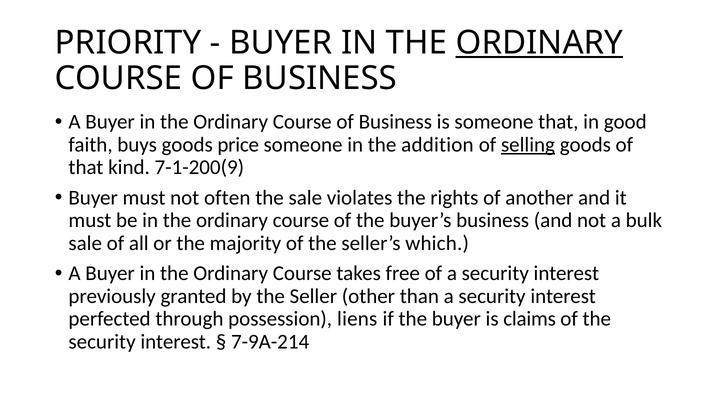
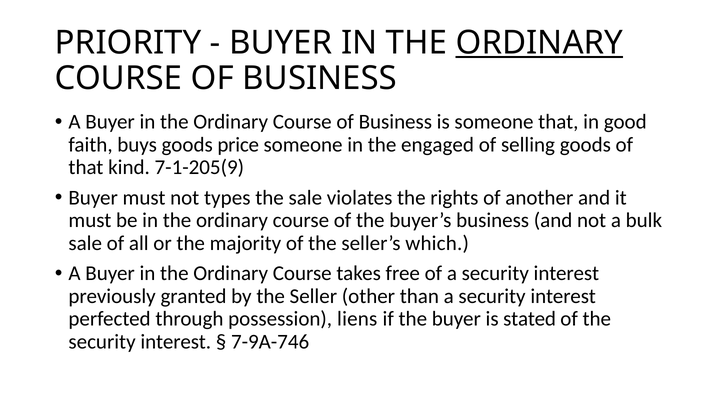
addition: addition -> engaged (438, 145)
selling underline: present -> none (528, 145)
7-1-200(9: 7-1-200(9 -> 7-1-205(9 (199, 167)
often: often -> types (227, 198)
claims: claims -> stated (530, 319)
7-9A-214: 7-9A-214 -> 7-9A-746 (270, 341)
